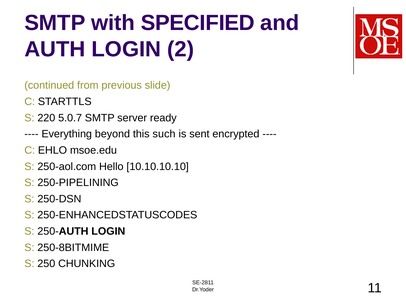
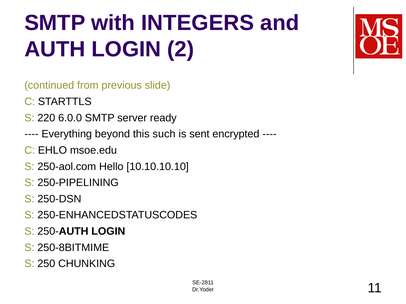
SPECIFIED: SPECIFIED -> INTEGERS (198, 23)
5.0.7: 5.0.7 -> 6.0.0 (70, 118)
